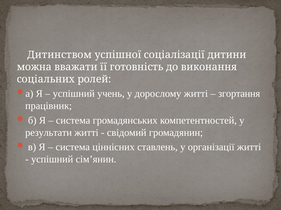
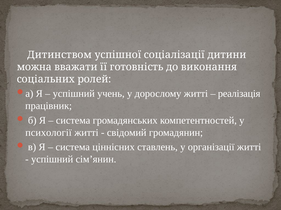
згортання: згортання -> реалізація (239, 94)
результати: результати -> психології (48, 133)
